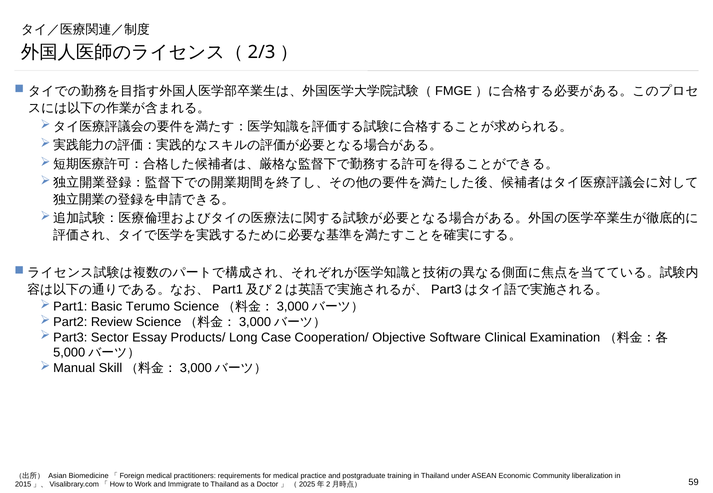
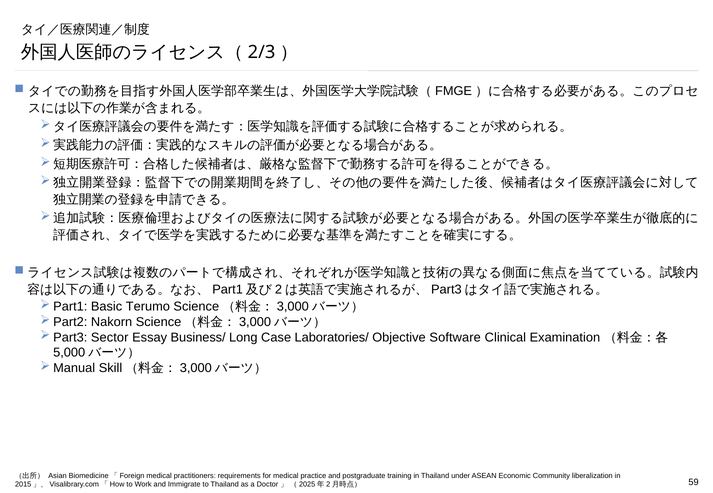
Review: Review -> Nakorn (112, 322)
Products/: Products/ -> Business/ (198, 338)
Cooperation/: Cooperation/ -> Laboratories/ (332, 338)
